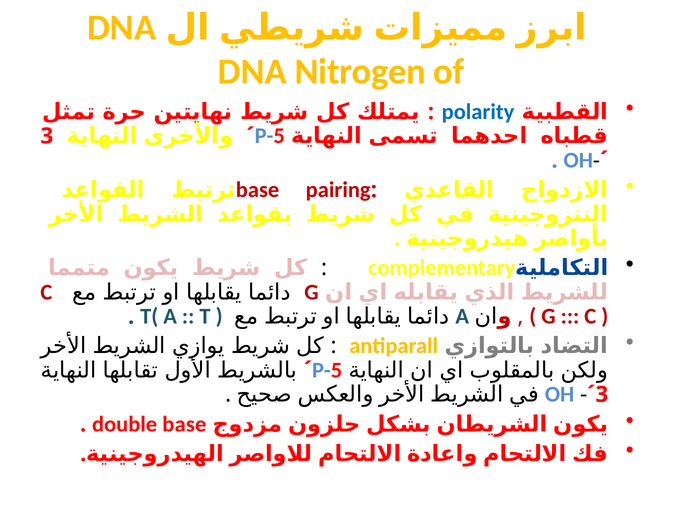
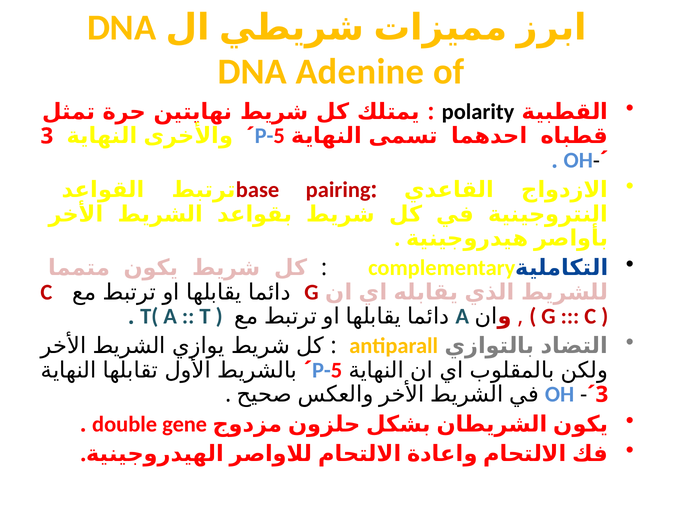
Nitrogen: Nitrogen -> Adenine (360, 72)
polarity colour: blue -> black (478, 112)
double base: base -> gene (185, 425)
